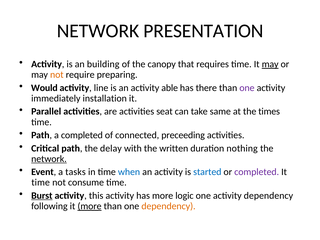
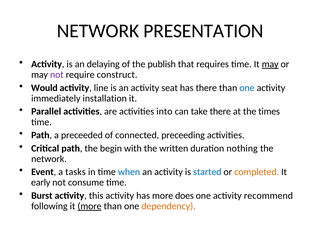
building: building -> delaying (103, 64)
canopy: canopy -> publish (162, 64)
not colour: orange -> purple (57, 75)
preparing: preparing -> construct (117, 75)
able: able -> seat (170, 88)
one colour: purple -> blue (247, 88)
seat: seat -> into (164, 111)
take same: same -> there (220, 111)
a completed: completed -> preceeded (82, 135)
delay: delay -> begin (111, 148)
network underline: present -> none (49, 159)
completed colour: purple -> orange (257, 172)
time: time -> early (41, 183)
Burst underline: present -> none (42, 196)
logic: logic -> does (184, 196)
activity dependency: dependency -> recommend (268, 196)
